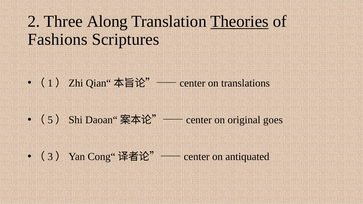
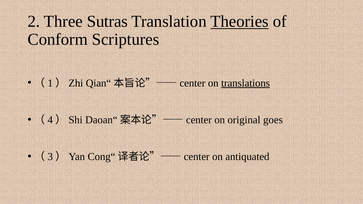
Along: Along -> Sutras (107, 21)
Fashions: Fashions -> Conform (58, 39)
translations underline: none -> present (246, 83)
5: 5 -> 4 (50, 120)
